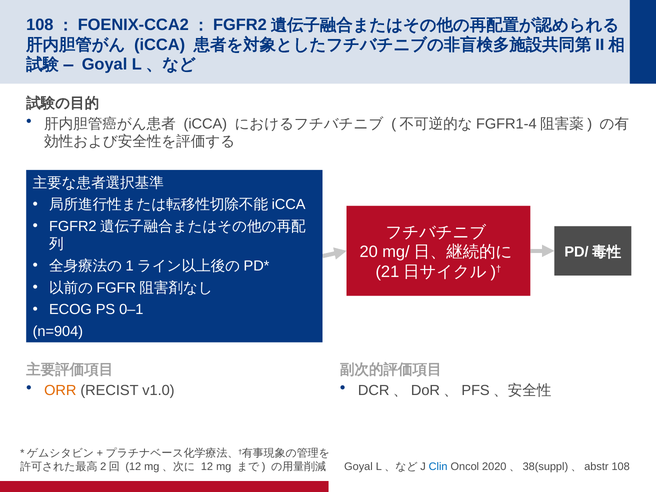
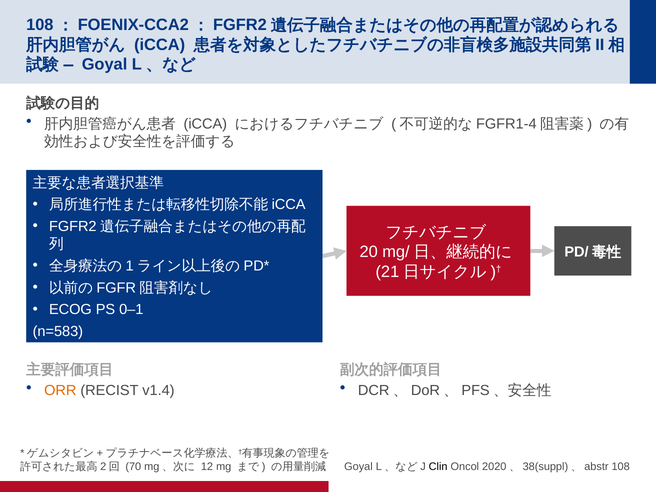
n=904: n=904 -> n=583 (58, 331)
v1.0: v1.0 -> v1.4 (158, 391)
12: 12 -> 70 (133, 466)
Clin colour: blue -> black (438, 466)
